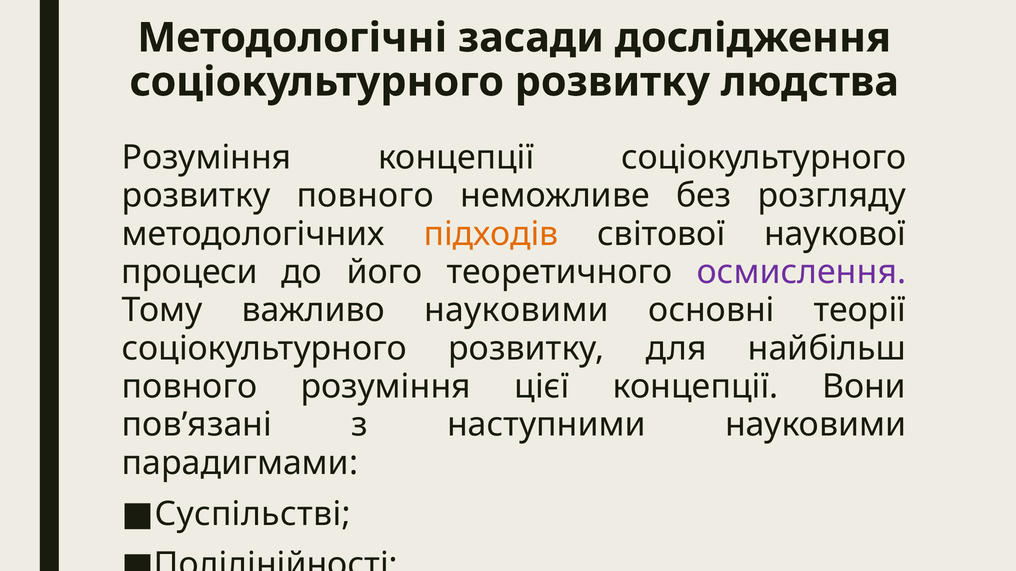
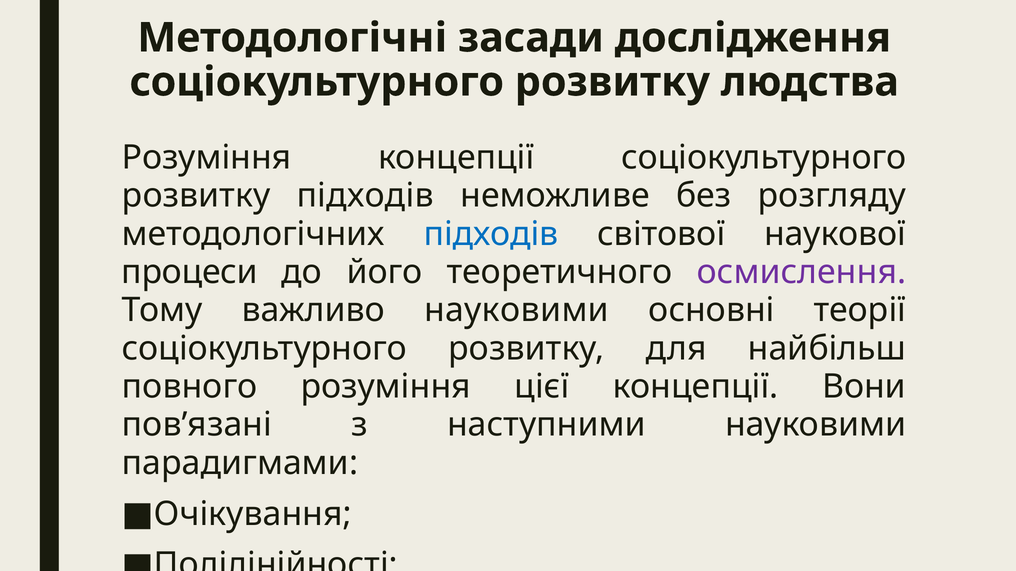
розвитку повного: повного -> підходів (365, 196)
підходів colour: orange -> blue (491, 234)
Суспільстві: Суспільстві -> Очікування (253, 514)
